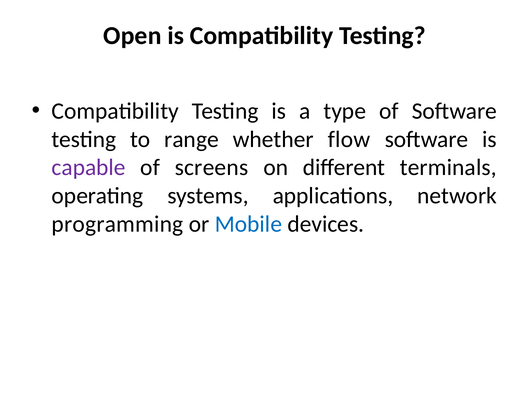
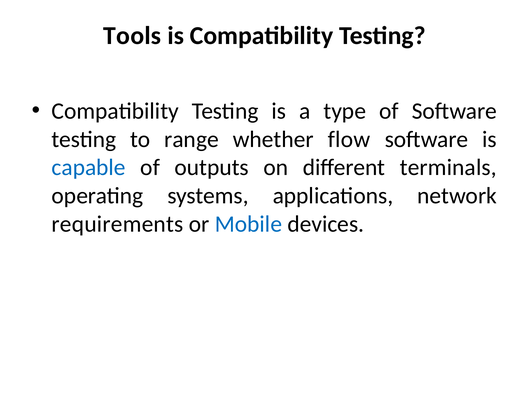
Open: Open -> Tools (132, 36)
capable colour: purple -> blue (89, 167)
screens: screens -> outputs (212, 167)
programming: programming -> requirements (117, 224)
